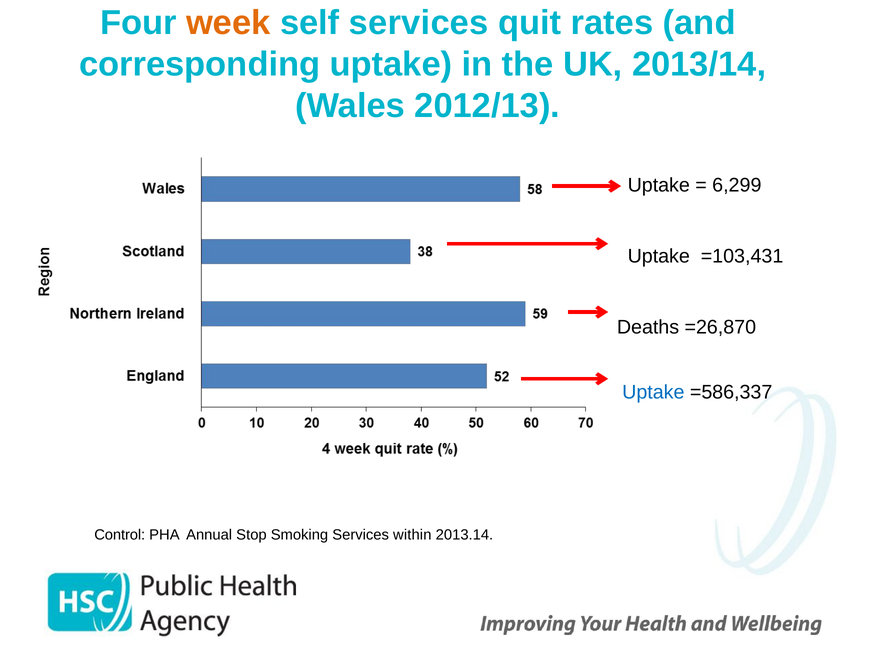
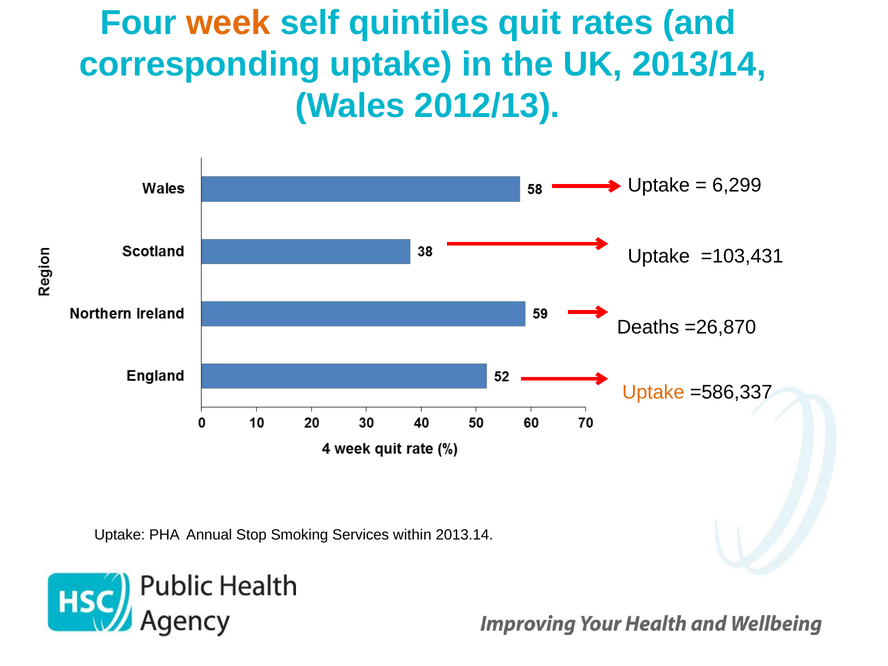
self services: services -> quintiles (419, 23)
Uptake colour: blue -> orange (653, 392)
Control: Control -> Uptake (120, 535)
